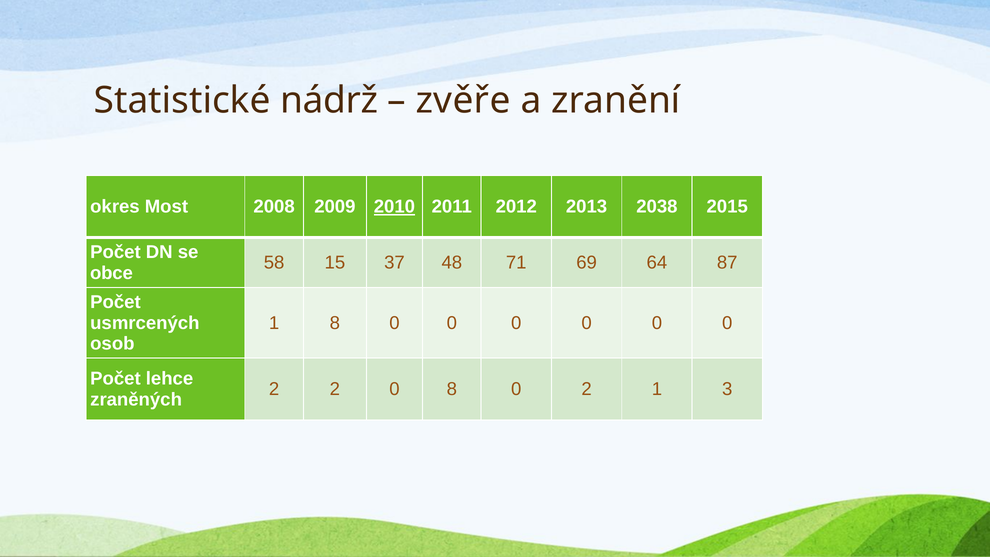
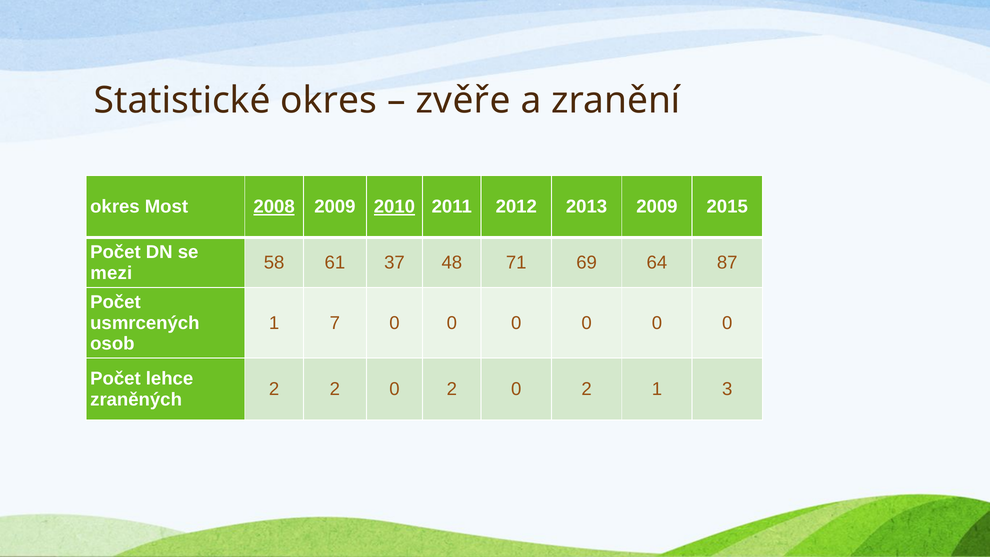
Statistické nádrž: nádrž -> okres (329, 100)
2008 underline: none -> present (274, 207)
2013 2038: 2038 -> 2009 (657, 207)
15: 15 -> 61 (335, 263)
obce: obce -> mezi (111, 273)
1 8: 8 -> 7 (335, 323)
2 2 0 8: 8 -> 2 (452, 389)
